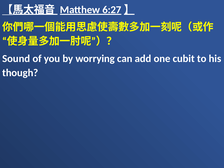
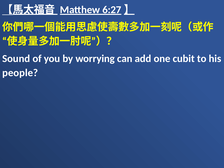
though: though -> people (20, 73)
